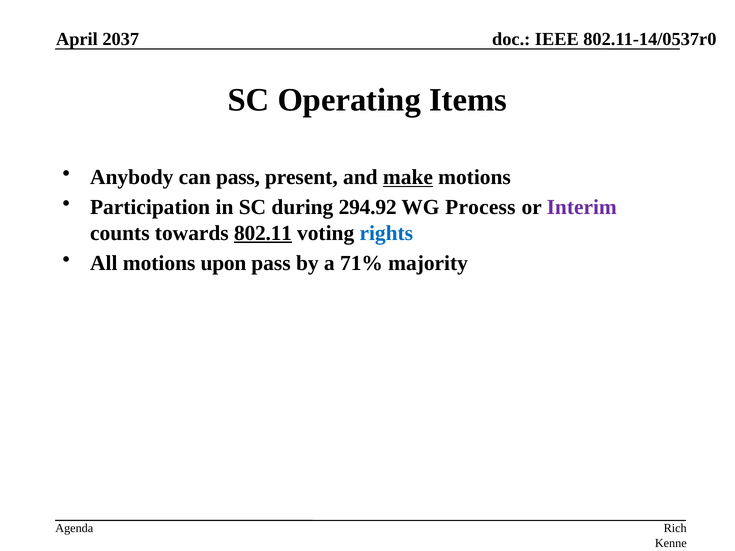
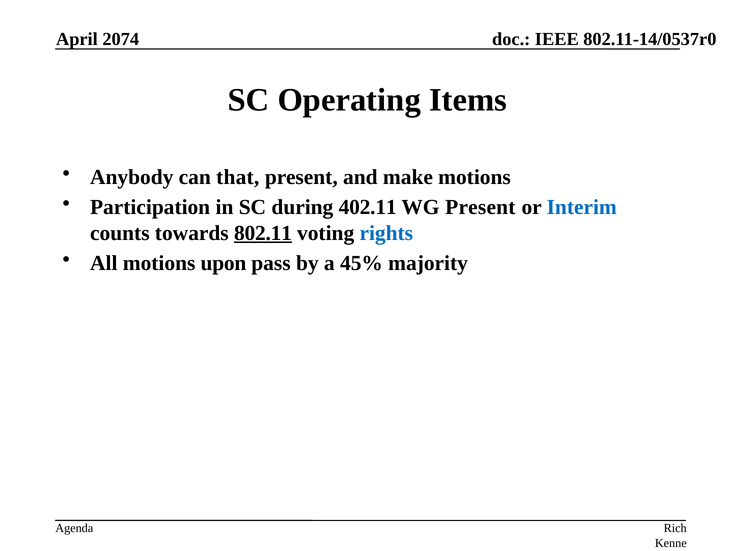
2037: 2037 -> 2074 (121, 39)
can pass: pass -> that (238, 177)
make underline: present -> none (408, 177)
294.92: 294.92 -> 402.11 (368, 207)
WG Process: Process -> Present (480, 207)
Interim colour: purple -> blue (582, 207)
71%: 71% -> 45% (361, 263)
